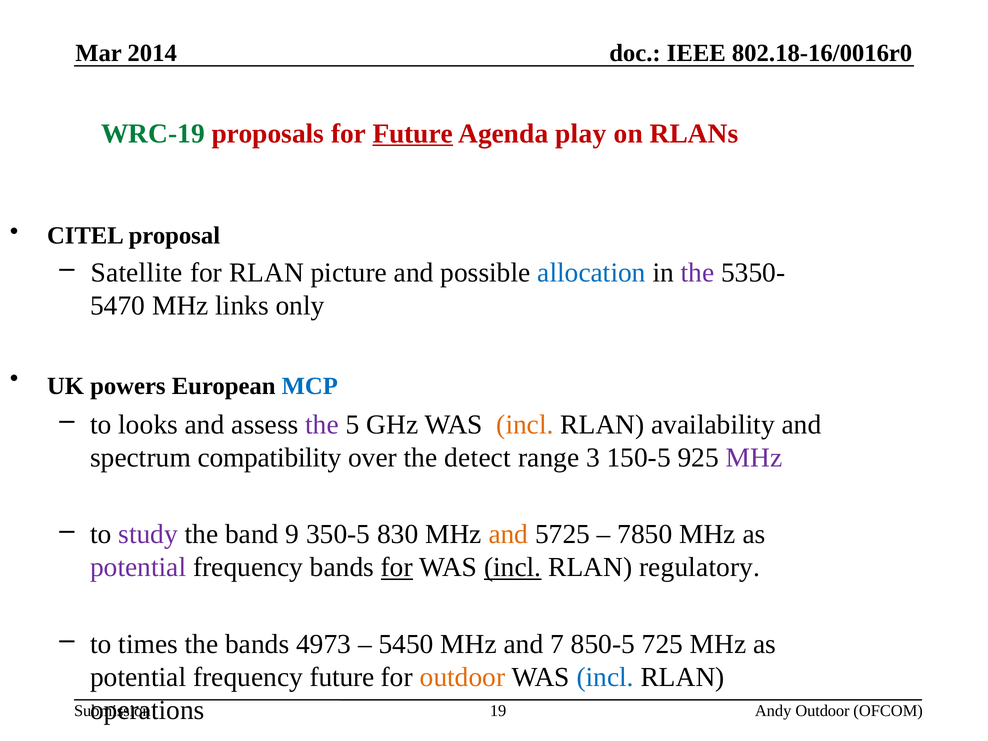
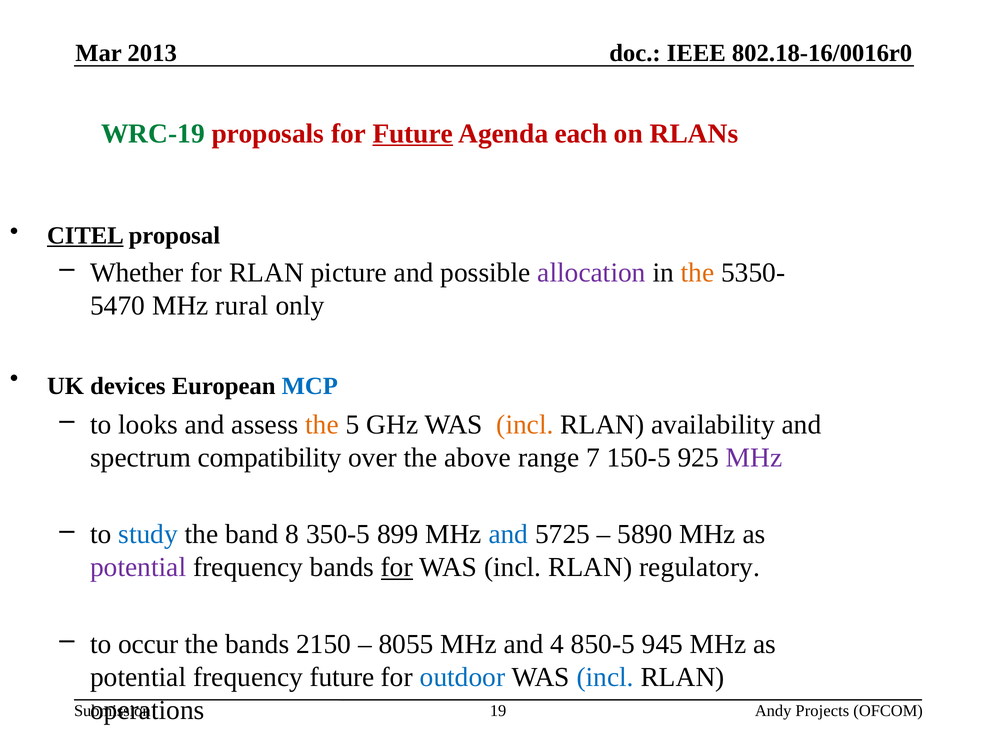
2014: 2014 -> 2013 (152, 53)
play: play -> each (581, 134)
CITEL underline: none -> present (85, 236)
Satellite: Satellite -> Whether (137, 273)
allocation colour: blue -> purple (591, 273)
the colour: purple -> orange (698, 273)
links: links -> rural (242, 306)
powers: powers -> devices (128, 386)
the colour: purple -> orange (322, 425)
over the detect: detect -> above (478, 458)
range 3: 3 -> 7 (593, 458)
study colour: purple -> blue (148, 534)
9: 9 -> 8 (292, 534)
830: 830 -> 899 (398, 534)
and colour: orange -> blue (508, 534)
7850: 7850 -> 5890 (645, 534)
incl underline: present -> none (513, 567)
times: times -> occur (148, 644)
4973: 4973 -> 2150 (324, 644)
5450: 5450 -> 8055 (406, 644)
7: 7 -> 4 (557, 644)
725: 725 -> 945 (662, 644)
outdoor colour: orange -> blue (463, 677)
Andy Outdoor: Outdoor -> Projects (822, 711)
